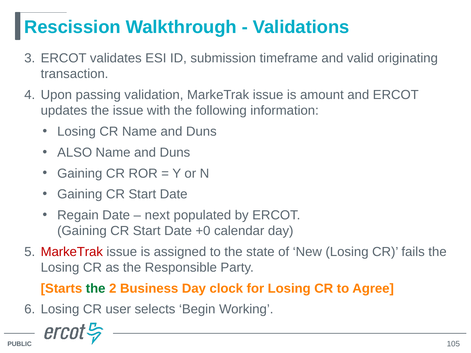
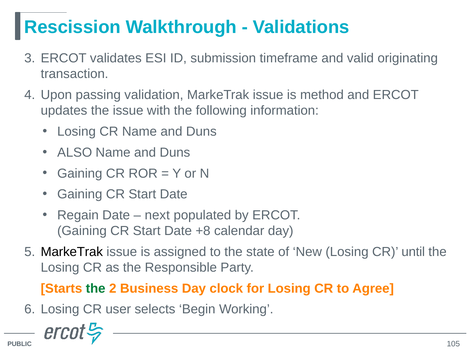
amount: amount -> method (322, 95)
+0: +0 -> +8 (203, 231)
MarkeTrak colour: red -> black (72, 252)
fails: fails -> until (413, 252)
